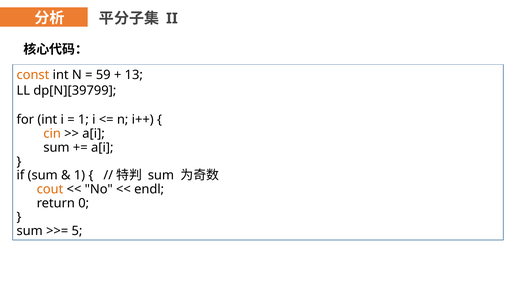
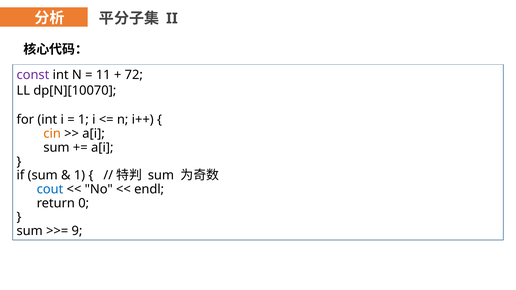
const colour: orange -> purple (33, 75)
59: 59 -> 11 (103, 75)
13: 13 -> 72 (134, 75)
dp[N][39799: dp[N][39799 -> dp[N][10070 (75, 91)
cout colour: orange -> blue (50, 189)
5: 5 -> 9 (77, 231)
